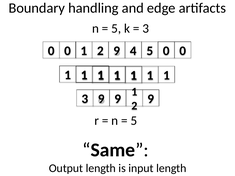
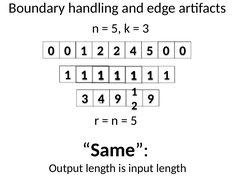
2 9: 9 -> 2 (117, 51)
3 9: 9 -> 4 (101, 99)
